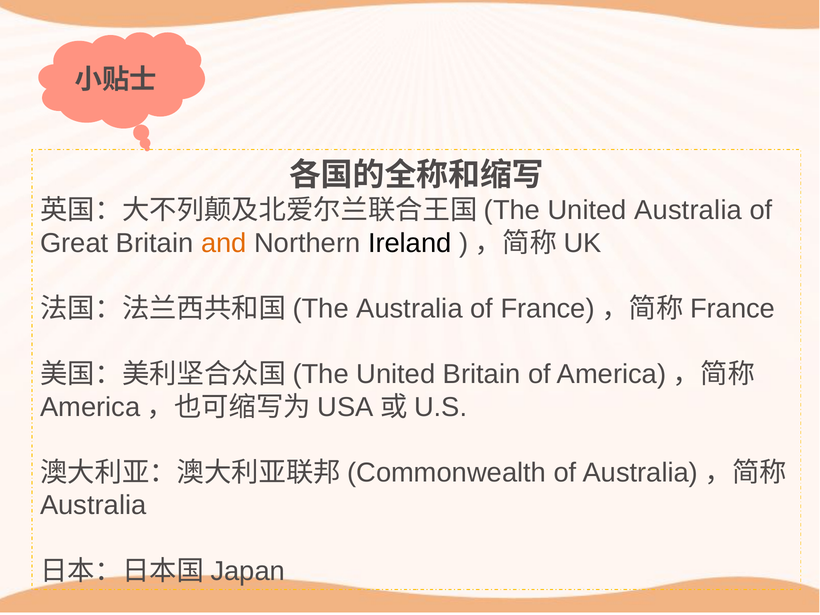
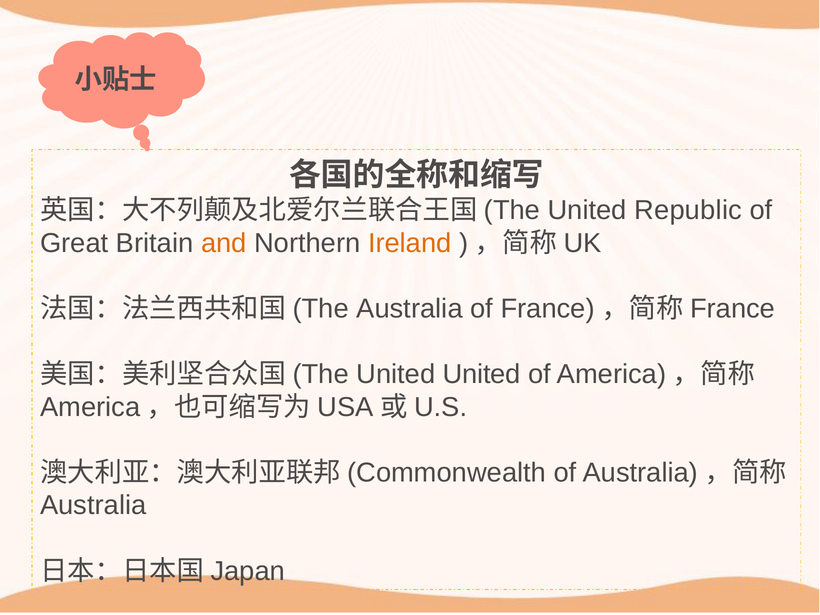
United Australia: Australia -> Republic (688, 210)
Ireland colour: black -> orange (410, 243)
United Britain: Britain -> United (482, 374)
